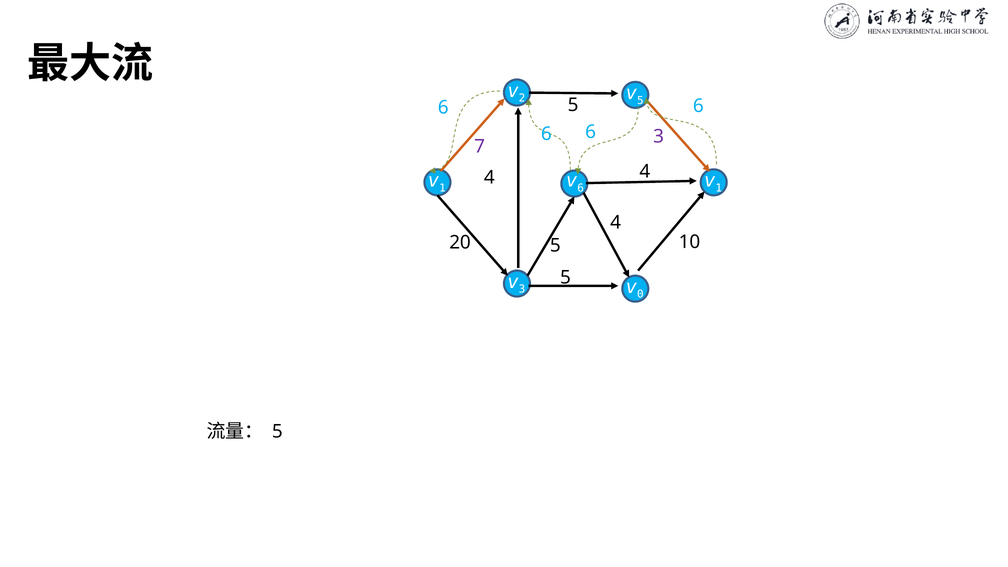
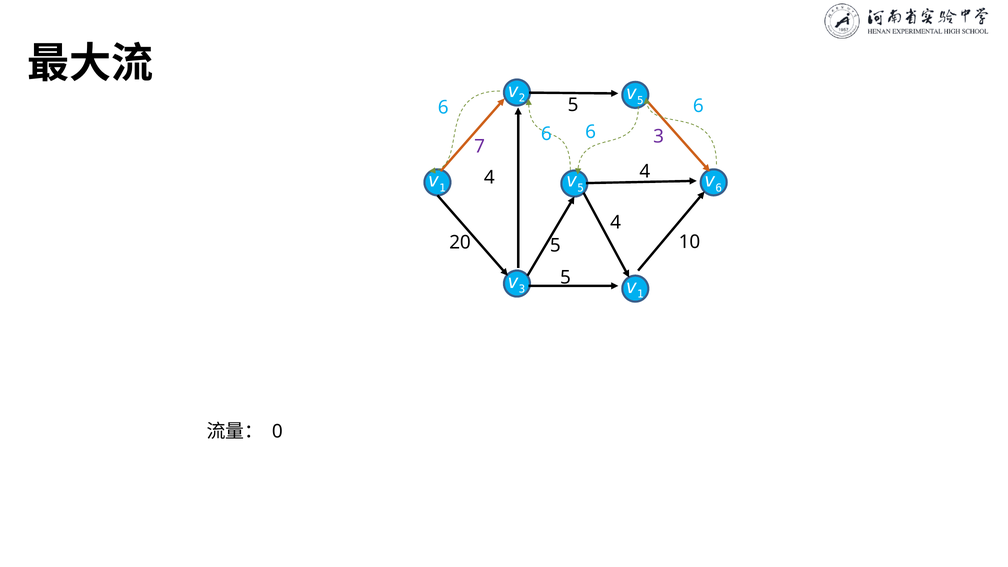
6: 6 -> 5 (581, 188)
1: 1 -> 6 (719, 188)
0: 0 -> 1 (640, 294)
5: 5 -> 0 (277, 432)
